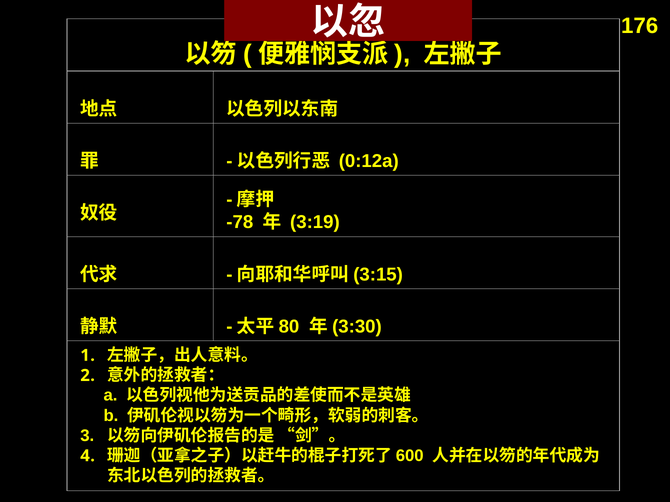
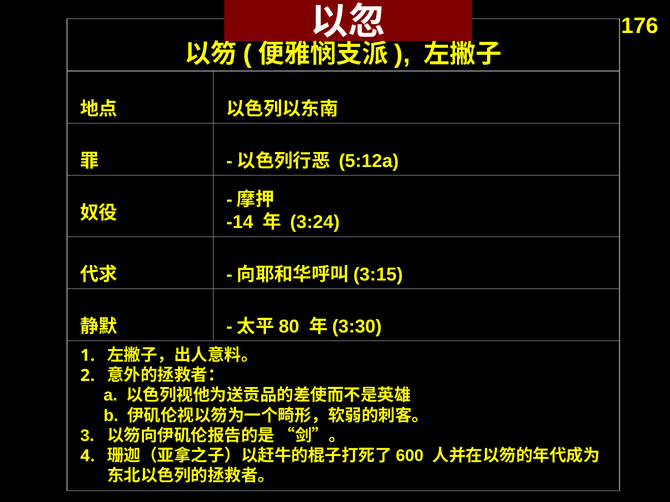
0:12a: 0:12a -> 5:12a (369, 161)
-78: -78 -> -14 (240, 222)
3:19: 3:19 -> 3:24 (315, 222)
